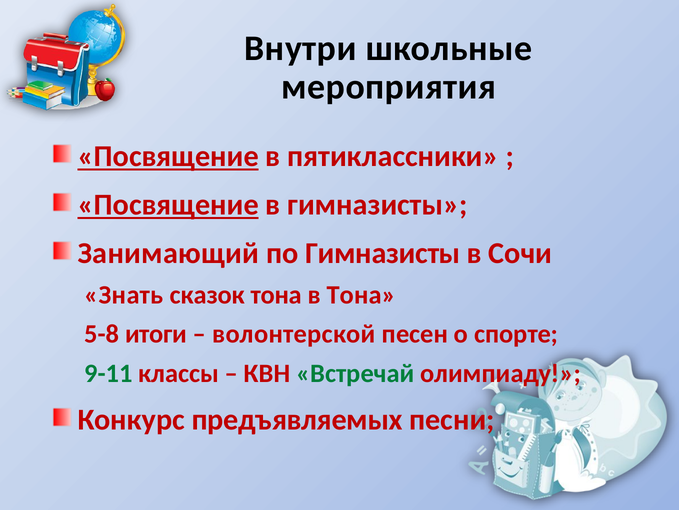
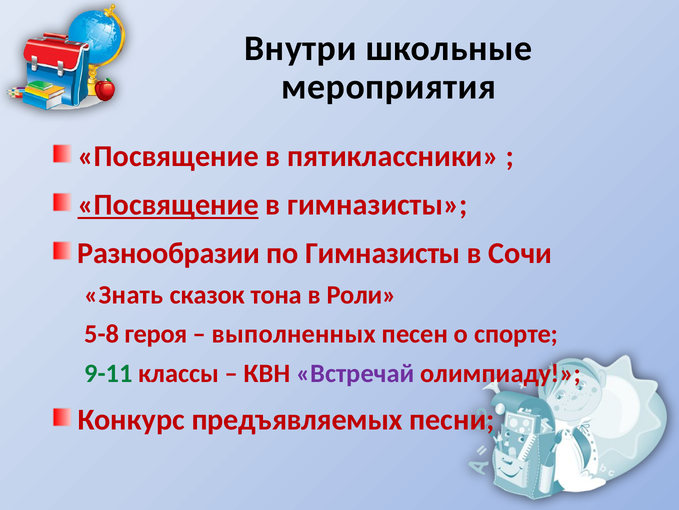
Посвящение underline: present -> none (168, 156)
Занимающий: Занимающий -> Разнообразии (169, 253)
в Тона: Тона -> Роли (362, 294)
итоги: итоги -> героя (156, 334)
волонтерской: волонтерской -> выполненных (294, 334)
Встречай colour: green -> purple (355, 373)
